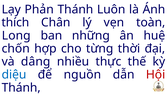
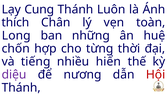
Phản: Phản -> Cung (39, 9)
dâng: dâng -> tiếng (36, 62)
thực: thực -> hiển (108, 62)
diệu colour: blue -> purple (14, 75)
nguồn: nguồn -> nương (82, 75)
